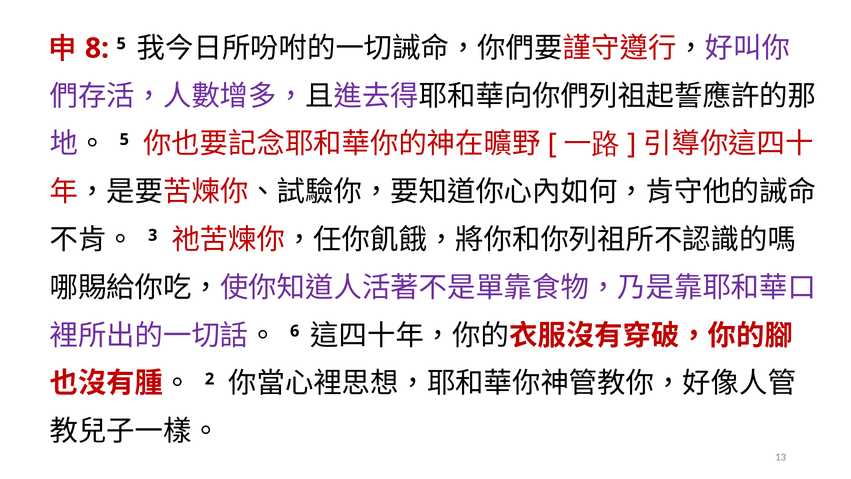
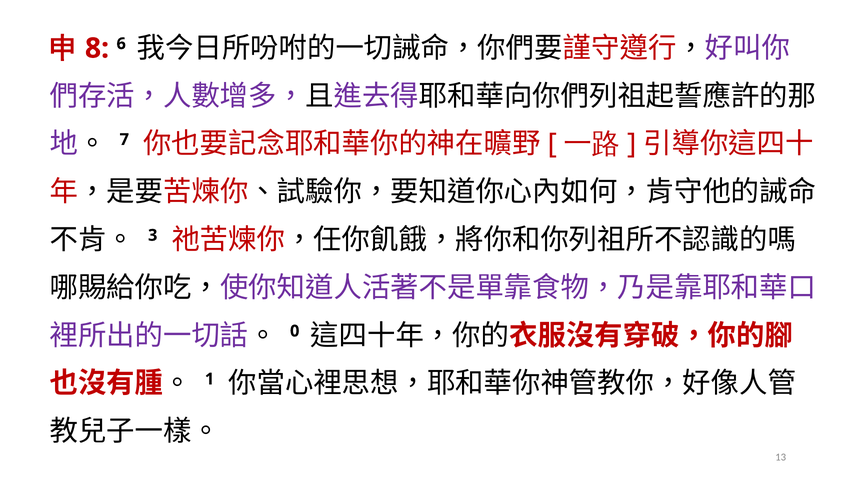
5: 5 -> 6 (121, 44)
5: 5 -> 7 (124, 139)
6: 6 -> 0 (295, 331)
2: 2 -> 1 (210, 379)
